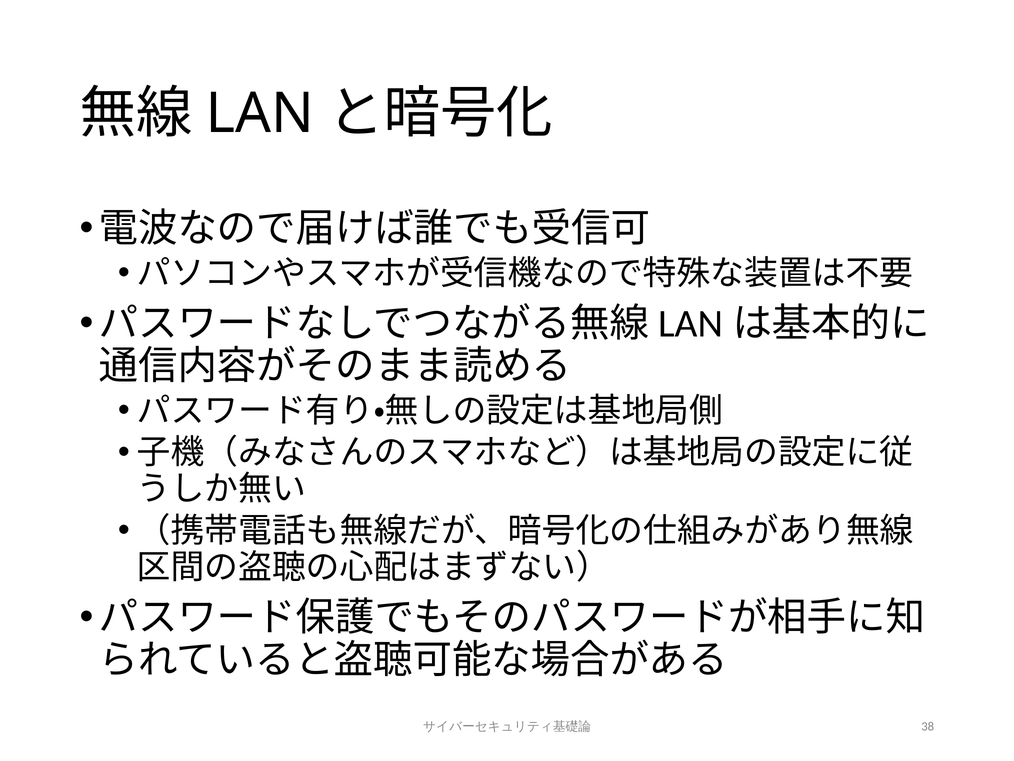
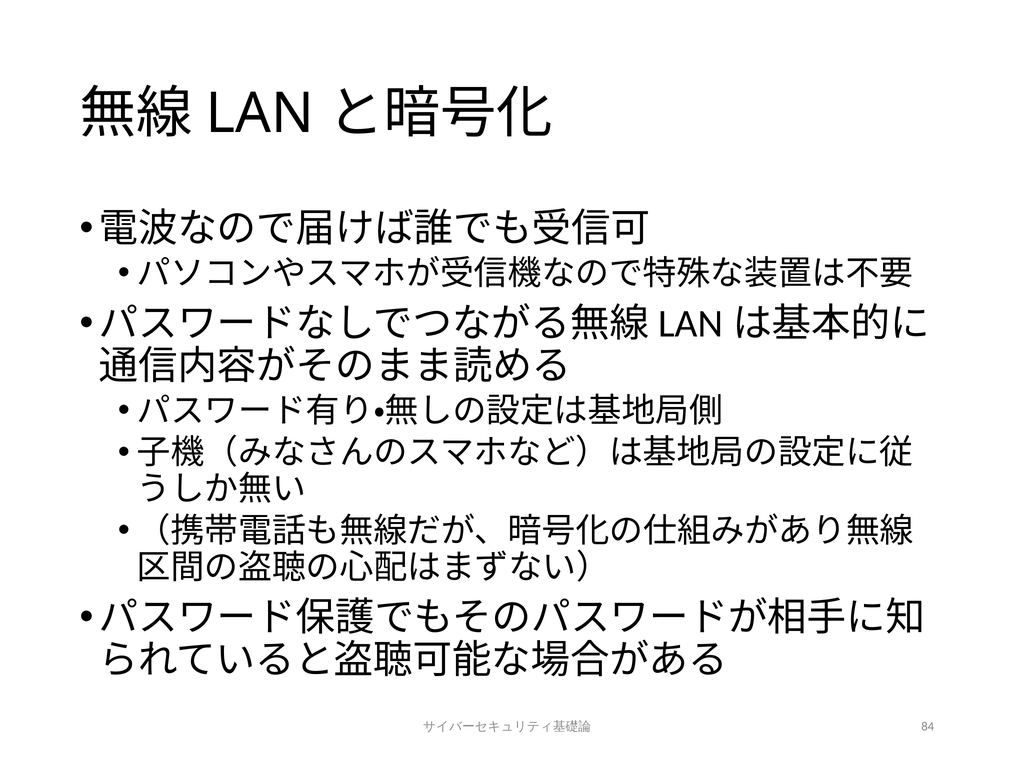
38: 38 -> 84 (928, 726)
